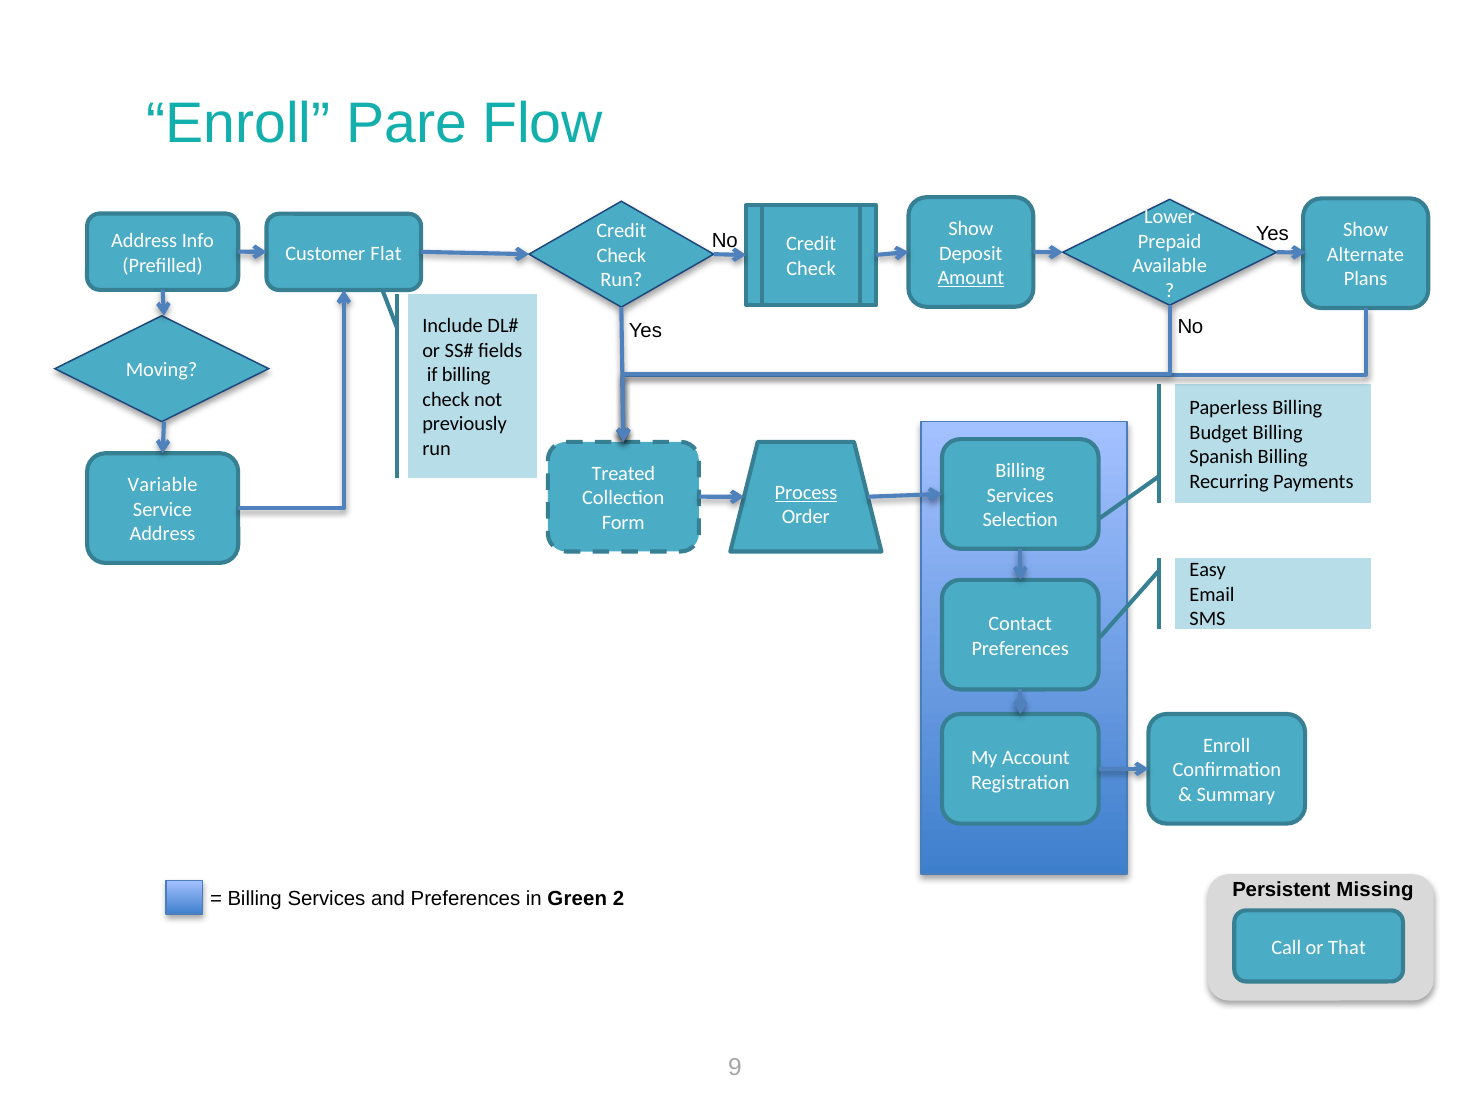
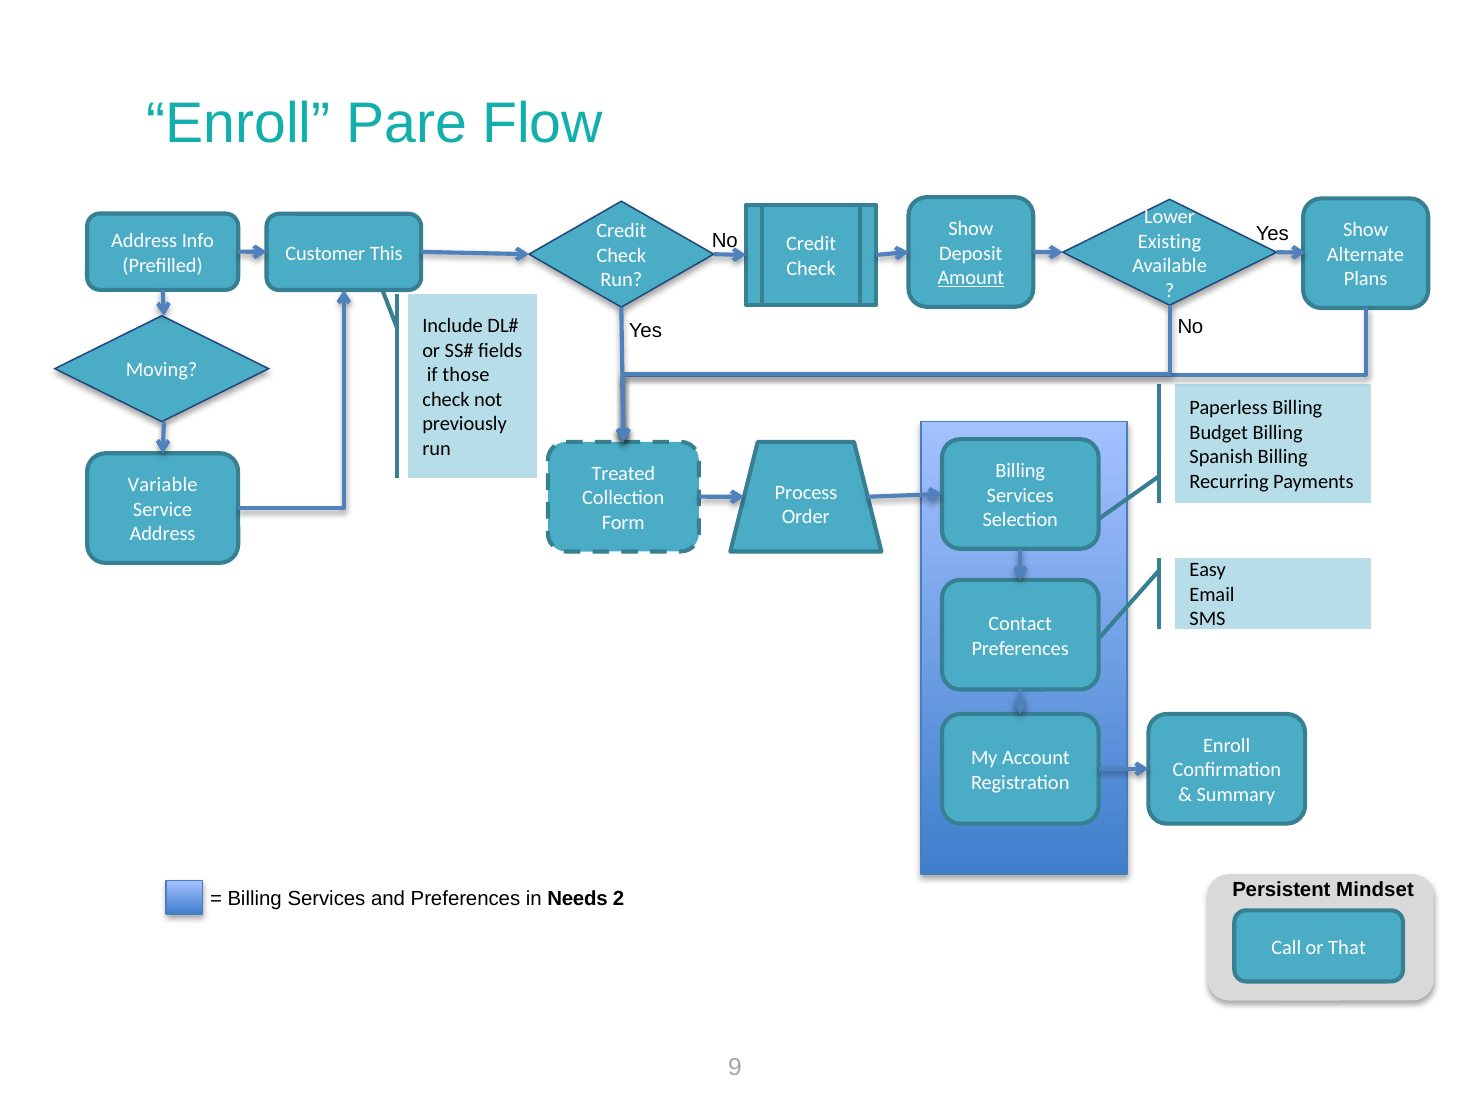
Prepaid: Prepaid -> Existing (1170, 241)
Flat: Flat -> This (386, 253)
if billing: billing -> those (466, 375)
Process underline: present -> none (806, 493)
Missing: Missing -> Mindset (1375, 890)
Green: Green -> Needs (578, 899)
